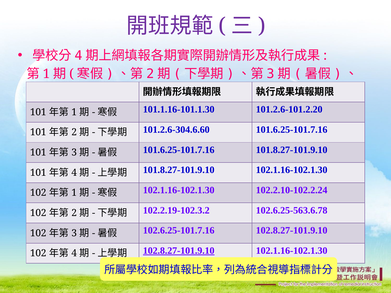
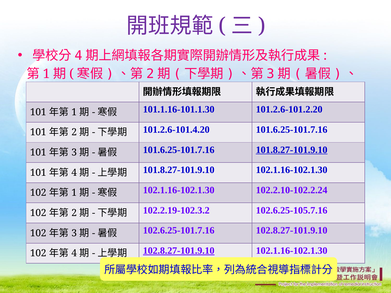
101.2.6-304.6.60: 101.2.6-304.6.60 -> 101.2.6-101.4.20 (176, 130)
101.8.27-101.9.10 underline: none -> present (292, 150)
102.6.25-563.6.78: 102.6.25-563.6.78 -> 102.6.25-105.7.16 (292, 210)
